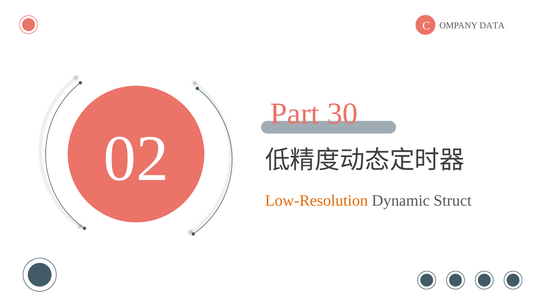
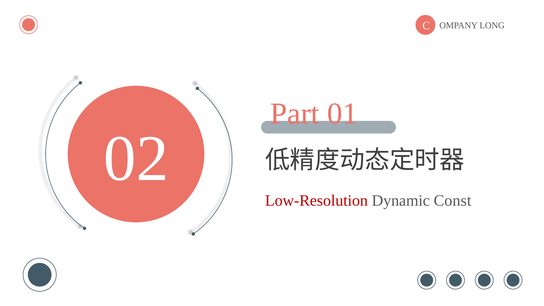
DATA: DATA -> LONG (492, 25)
30: 30 -> 01 (342, 114)
Low-Resolution colour: orange -> red (316, 201)
Struct: Struct -> Const (453, 201)
